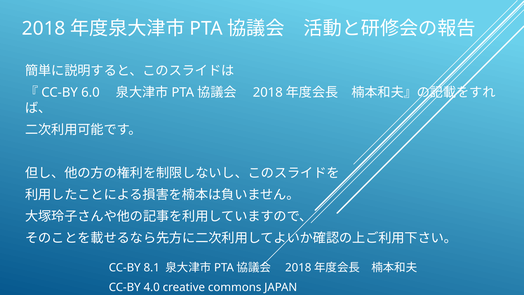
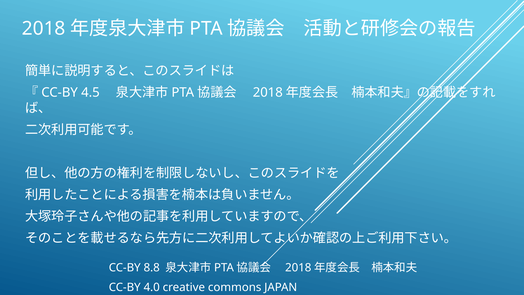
6.0: 6.0 -> 4.5 (90, 92)
8.1: 8.1 -> 8.8 (152, 268)
